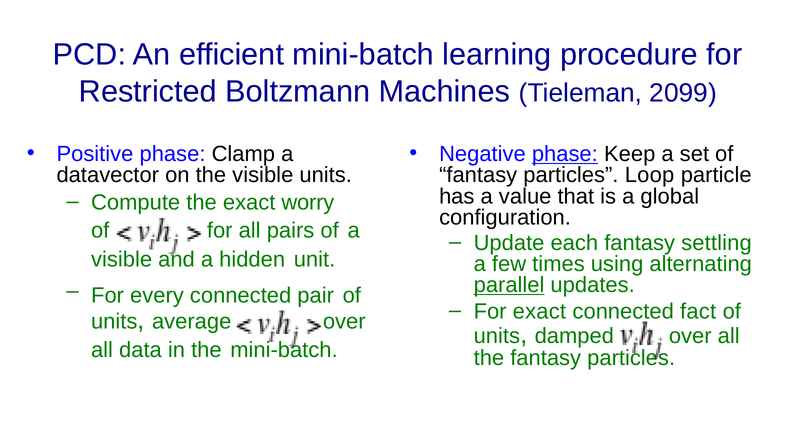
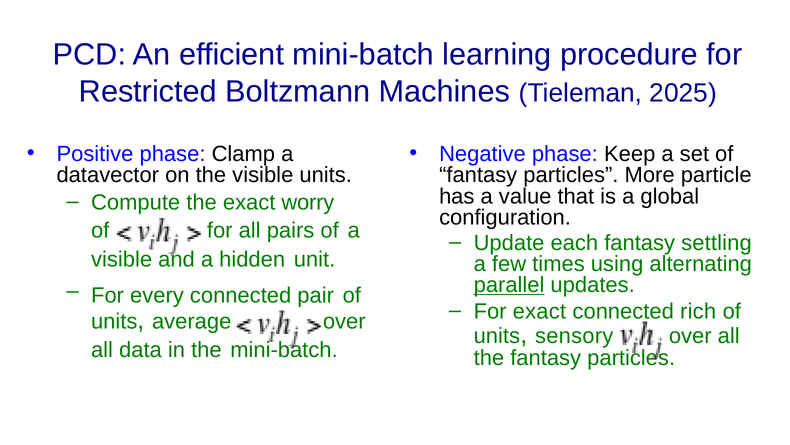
2099: 2099 -> 2025 (683, 93)
phase underline: present -> none (565, 154)
Loop: Loop -> More (650, 175)
fact: fact -> rich (698, 311)
damped: damped -> sensory (574, 336)
